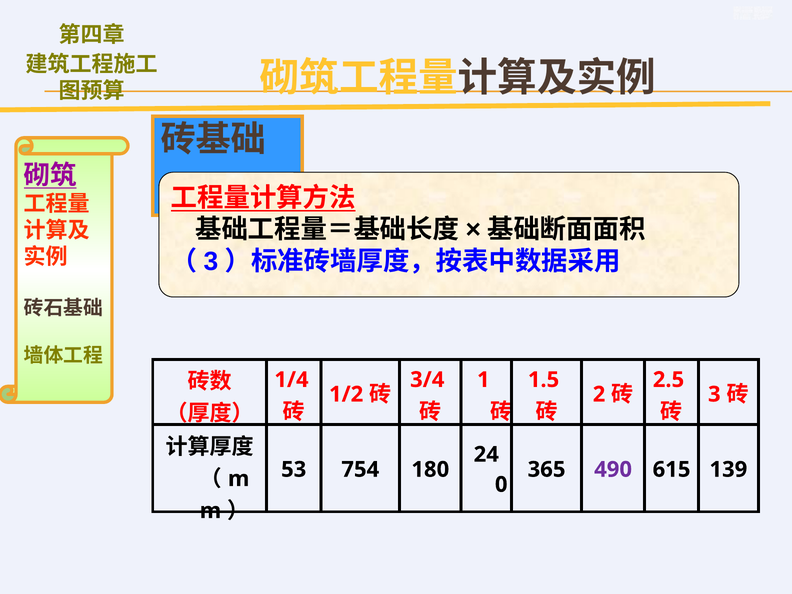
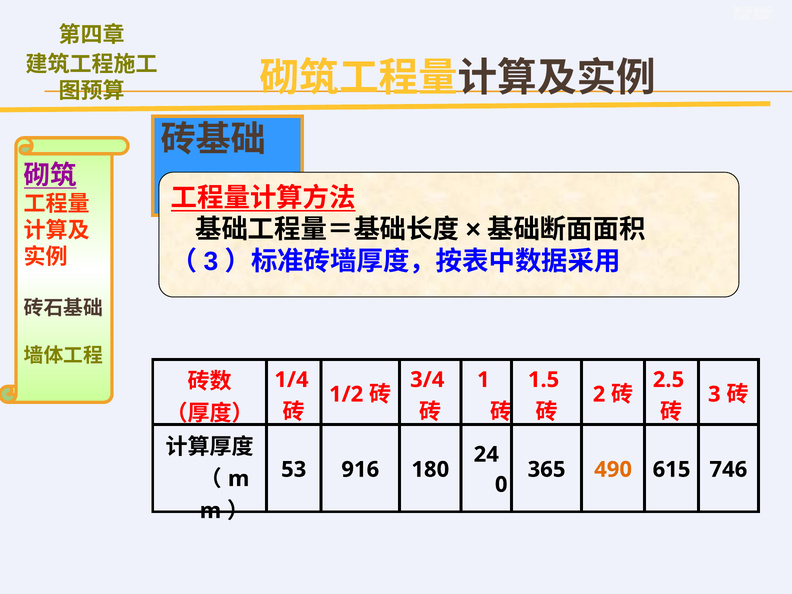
754: 754 -> 916 (360, 469)
490 colour: purple -> orange (613, 469)
139: 139 -> 746 (728, 469)
